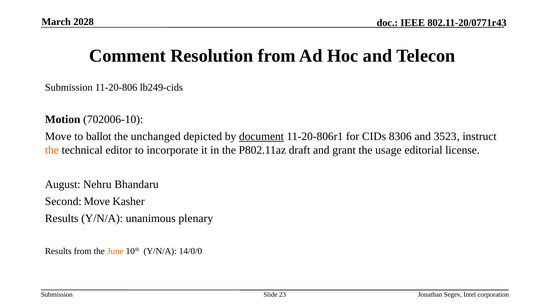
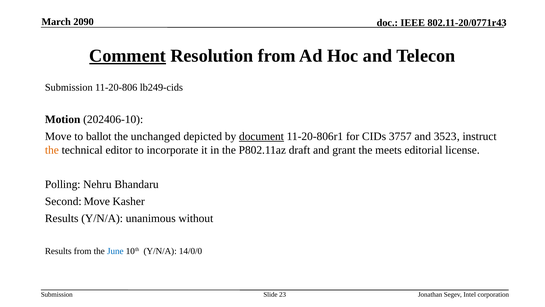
2028: 2028 -> 2090 (84, 22)
Comment underline: none -> present (128, 56)
702006-10: 702006-10 -> 202406-10 (113, 119)
8306: 8306 -> 3757 (400, 136)
usage: usage -> meets (388, 150)
August: August -> Polling (63, 184)
plenary: plenary -> without (196, 218)
June colour: orange -> blue (115, 251)
